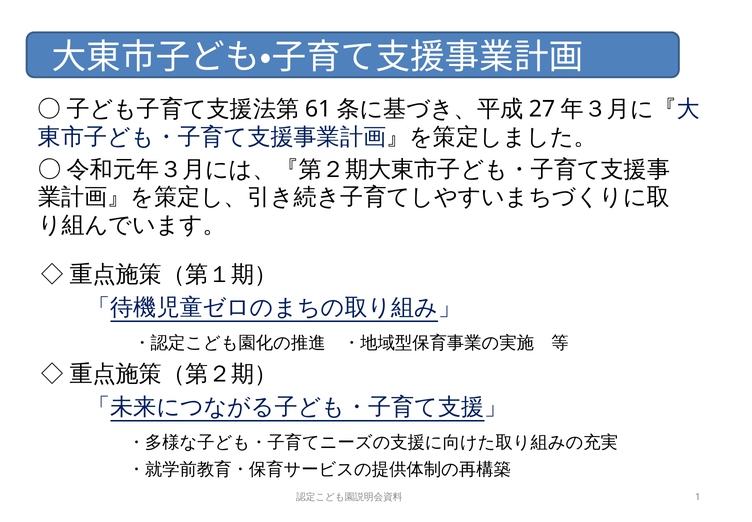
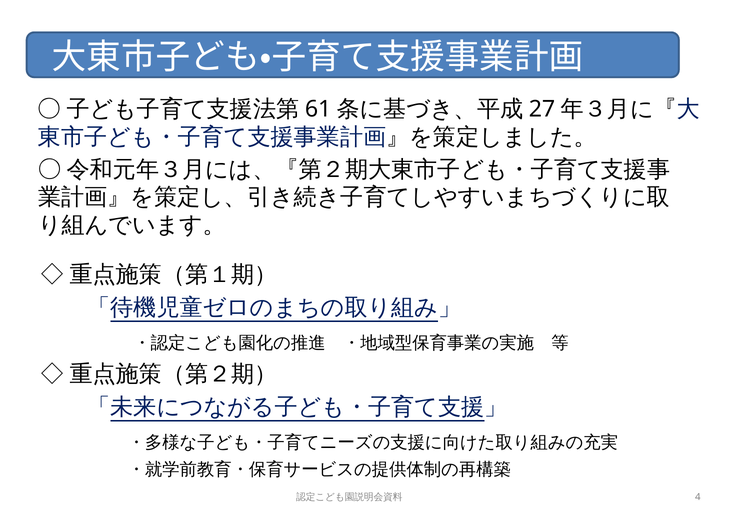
1: 1 -> 4 (698, 497)
